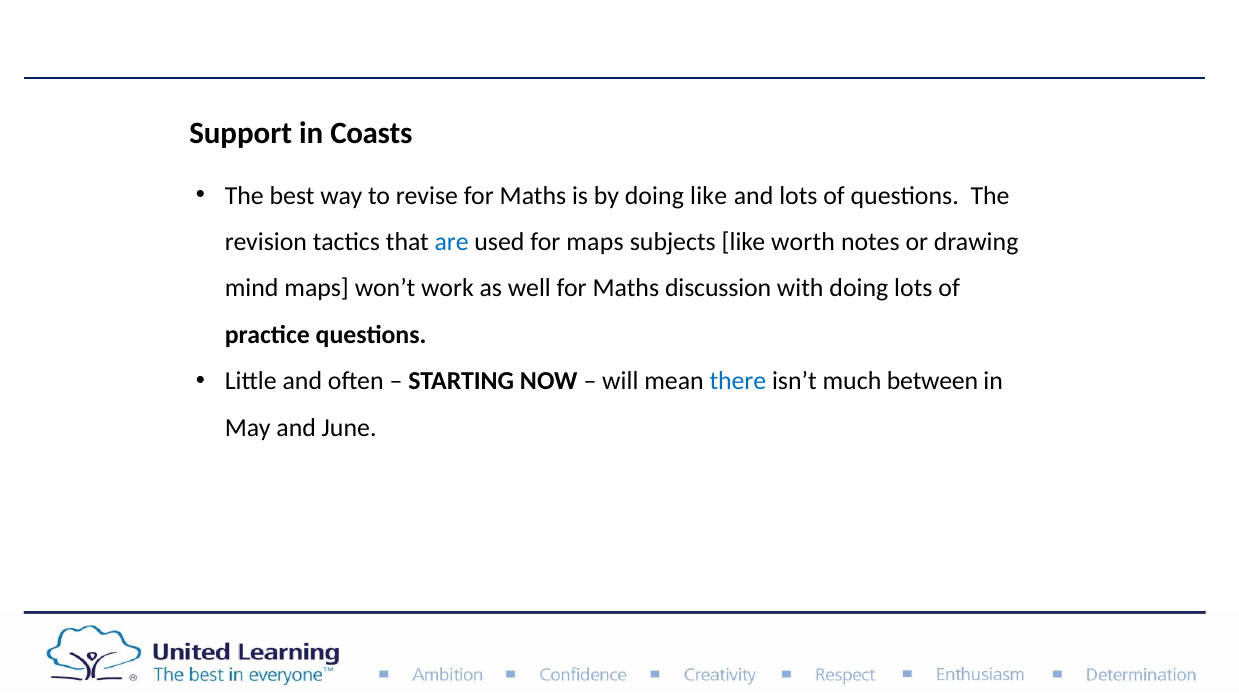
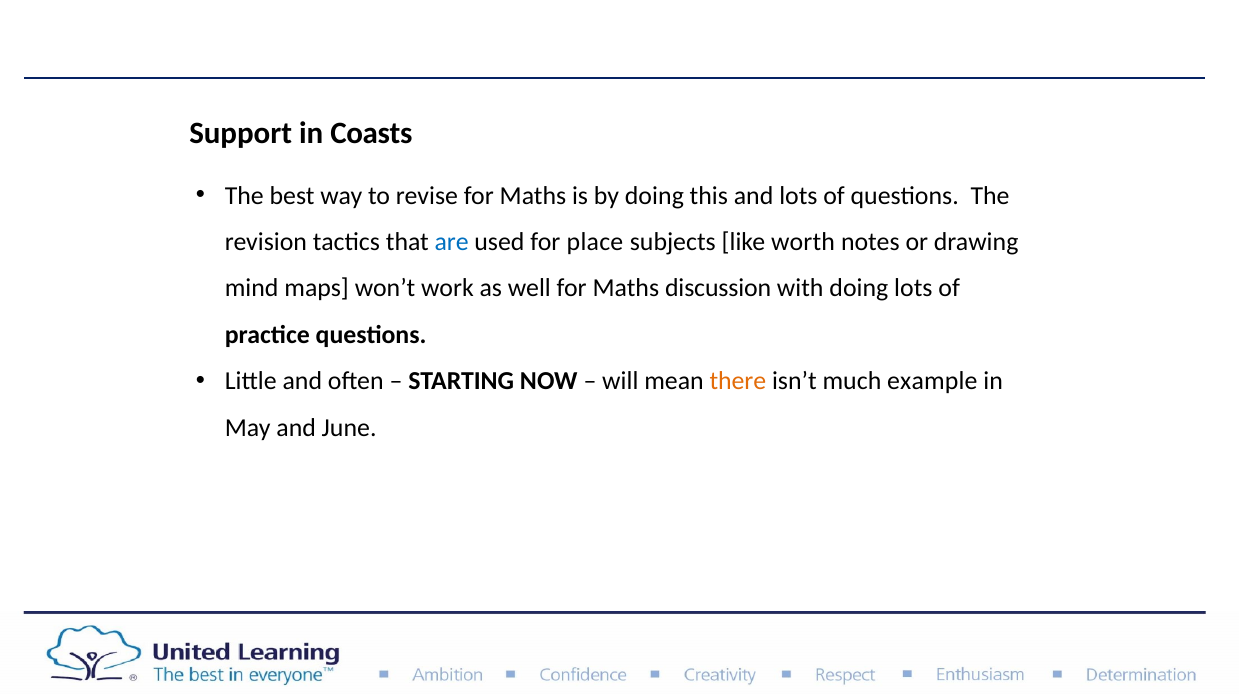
doing like: like -> this (709, 196)
for maps: maps -> place (595, 242)
there colour: blue -> orange (738, 381)
between: between -> example (932, 381)
